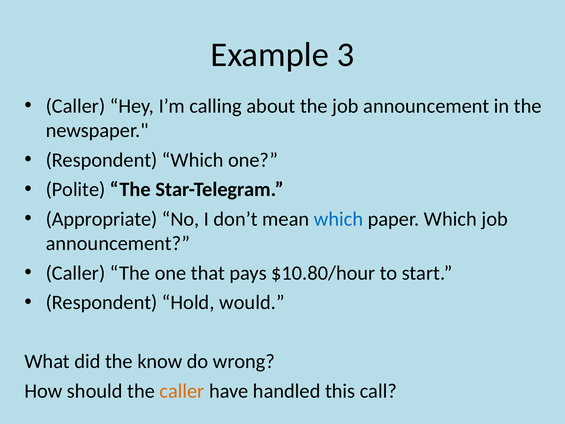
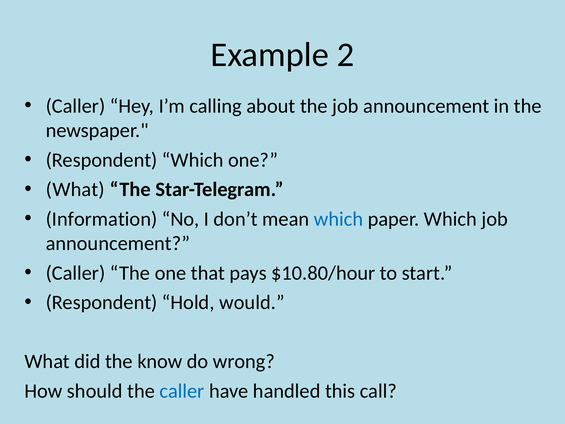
3: 3 -> 2 (345, 55)
Polite: Polite -> What (75, 189)
Appropriate: Appropriate -> Information (101, 219)
caller colour: orange -> blue (182, 391)
